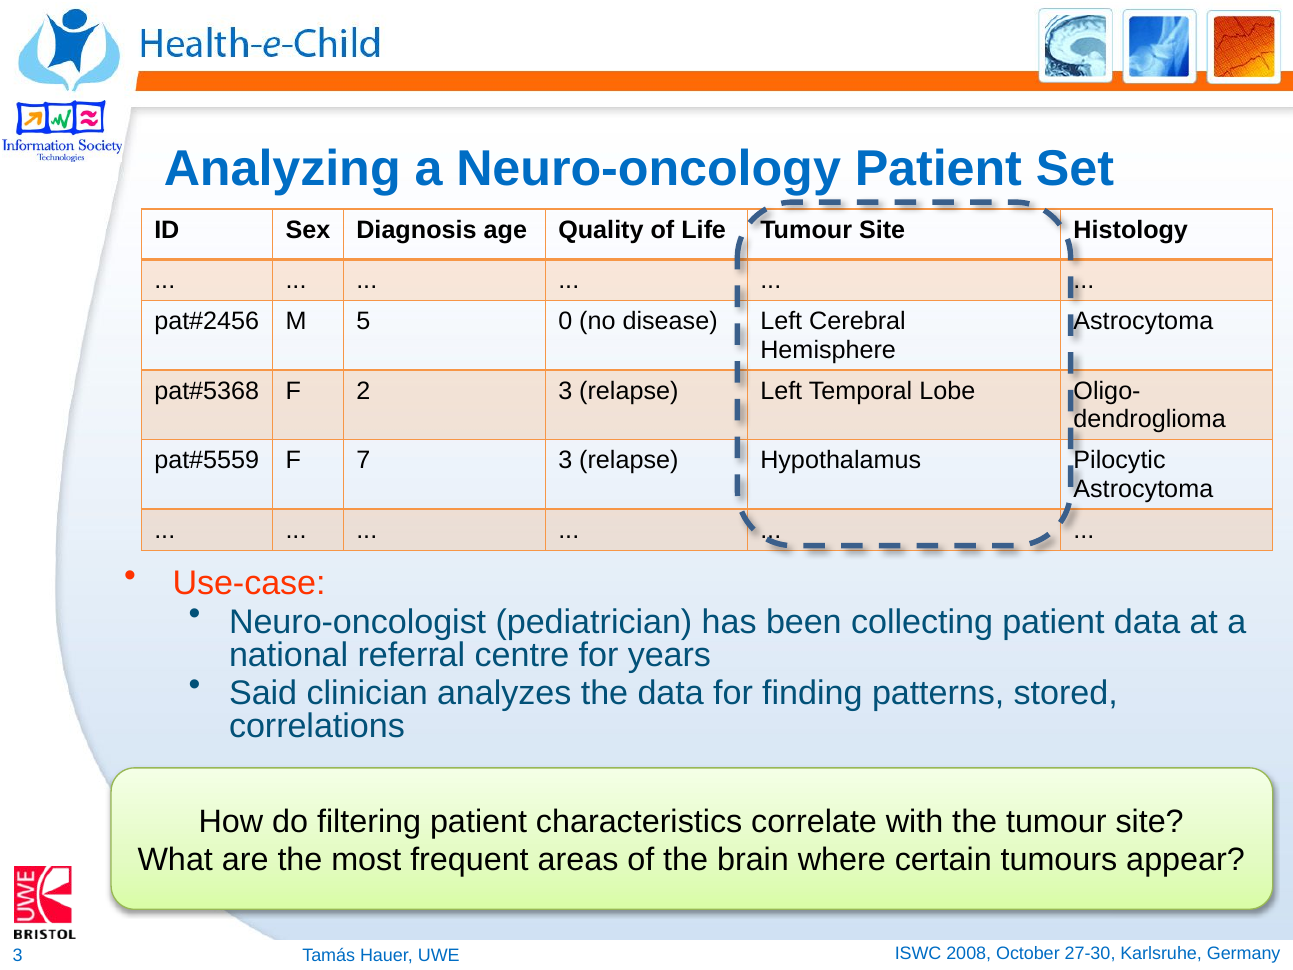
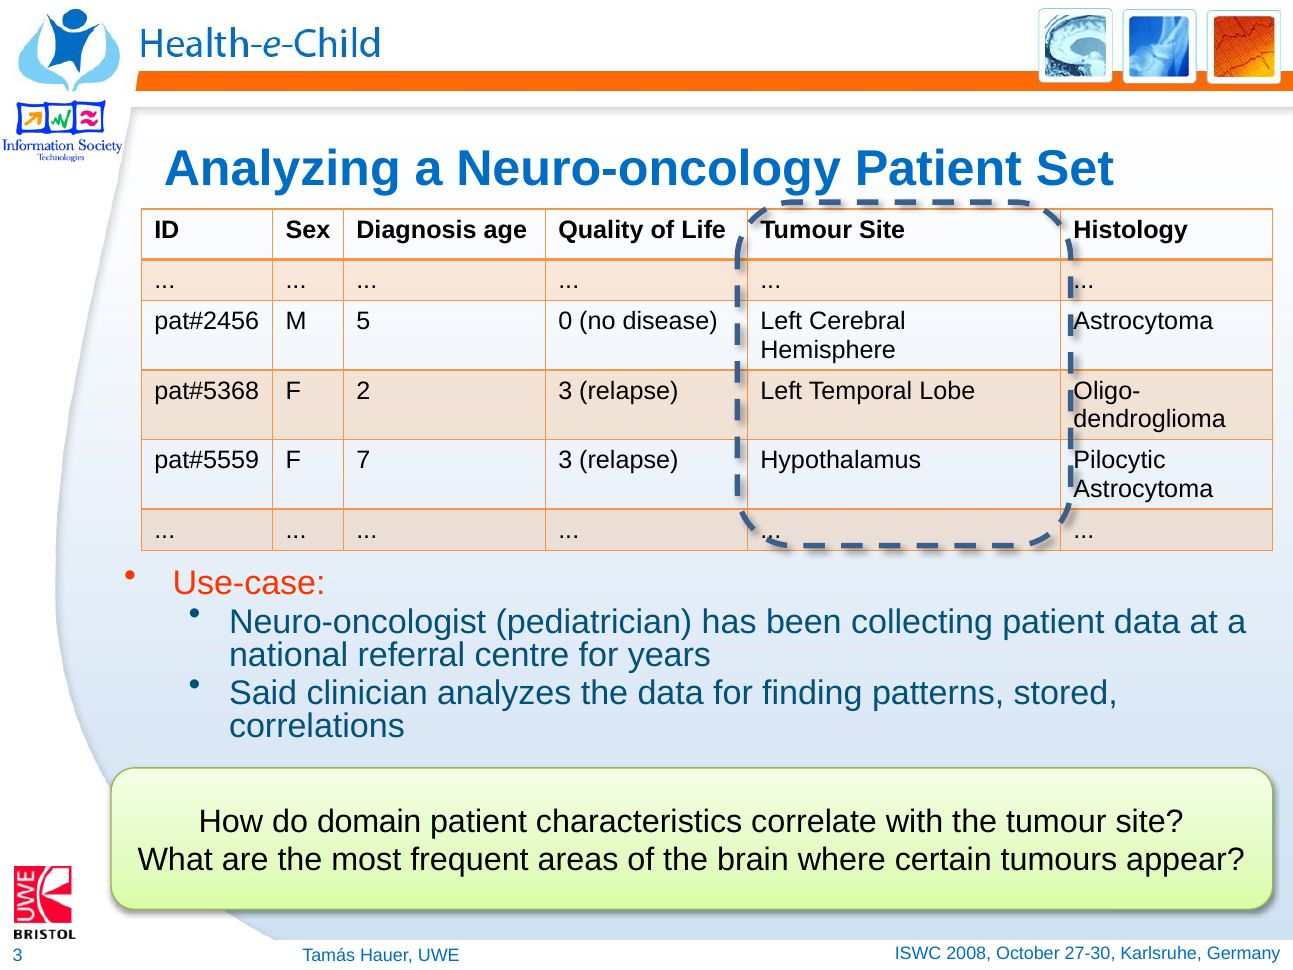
filtering: filtering -> domain (369, 821)
